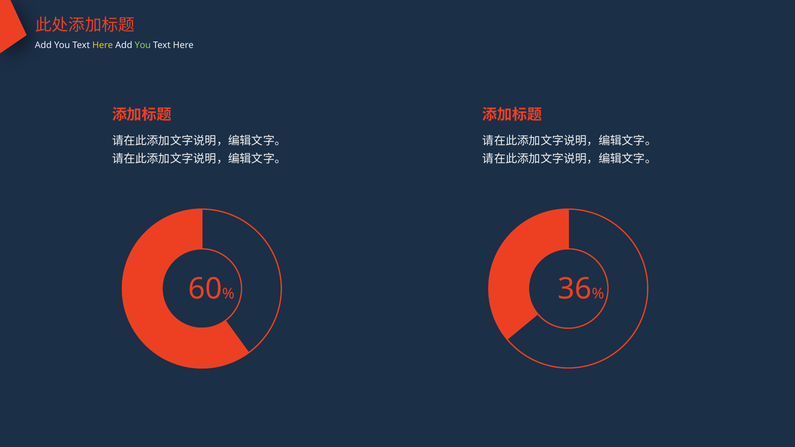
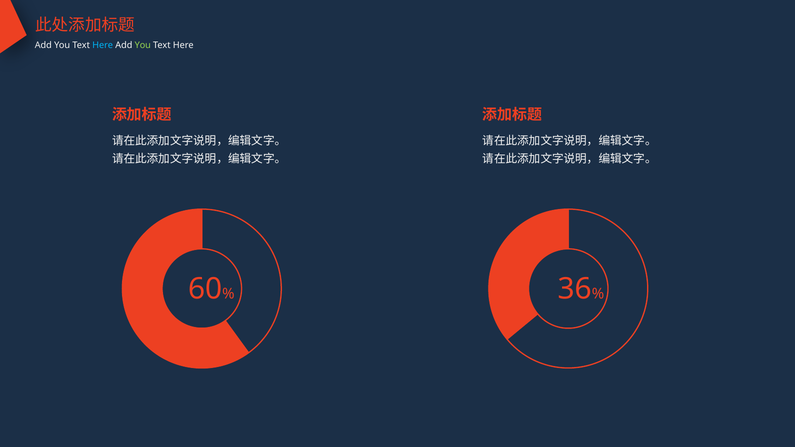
Here colour: yellow -> light blue (103, 45)
